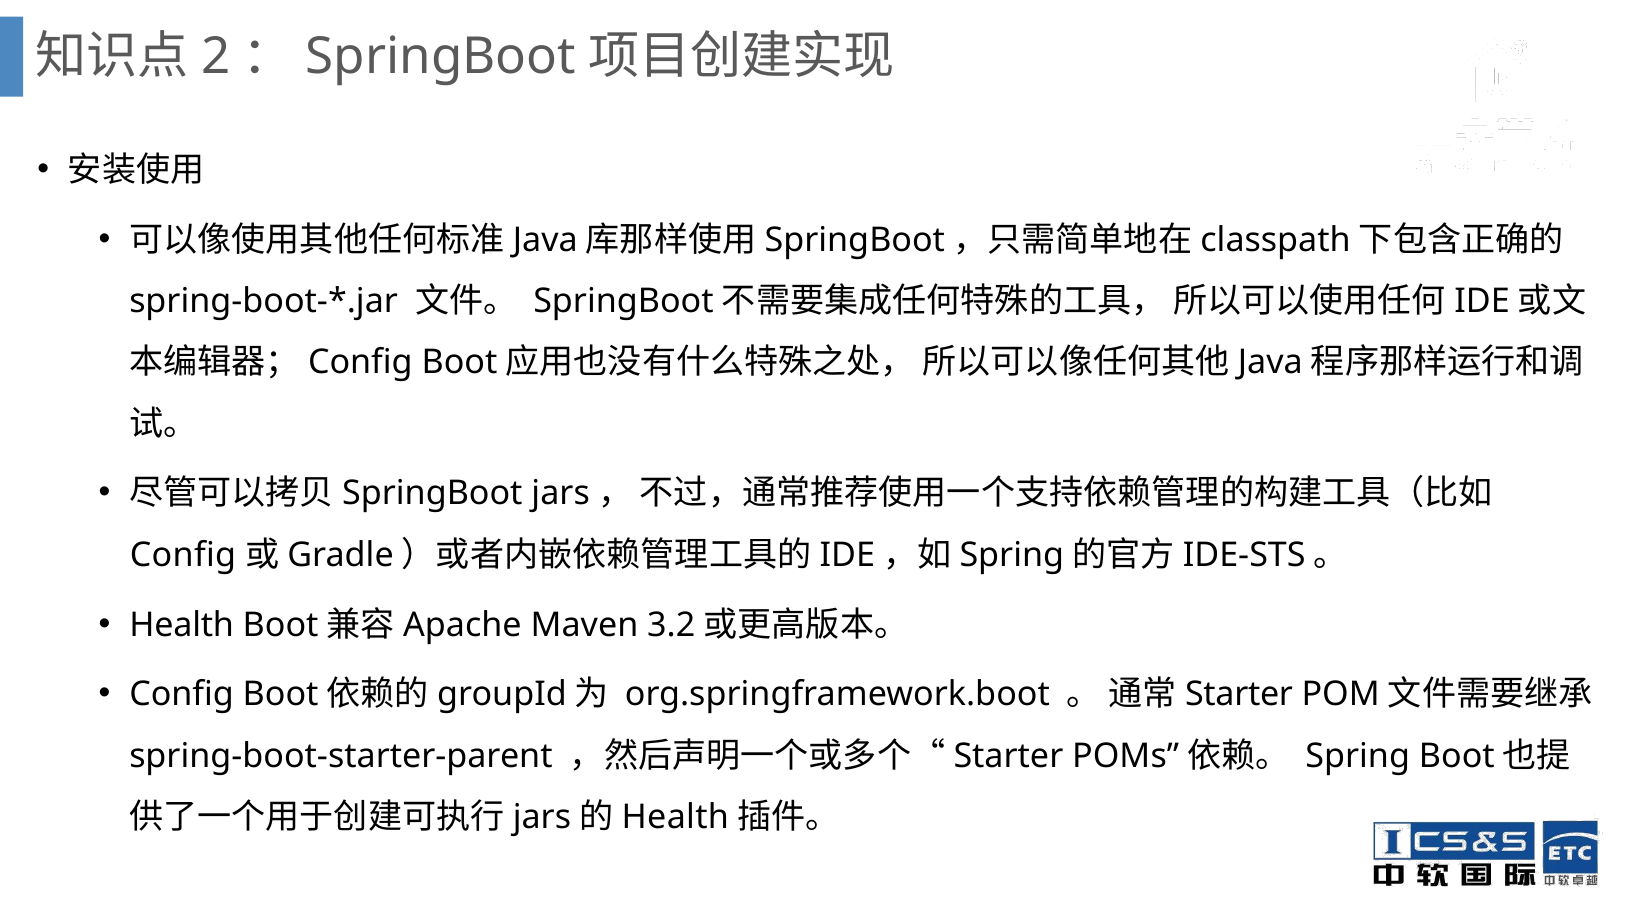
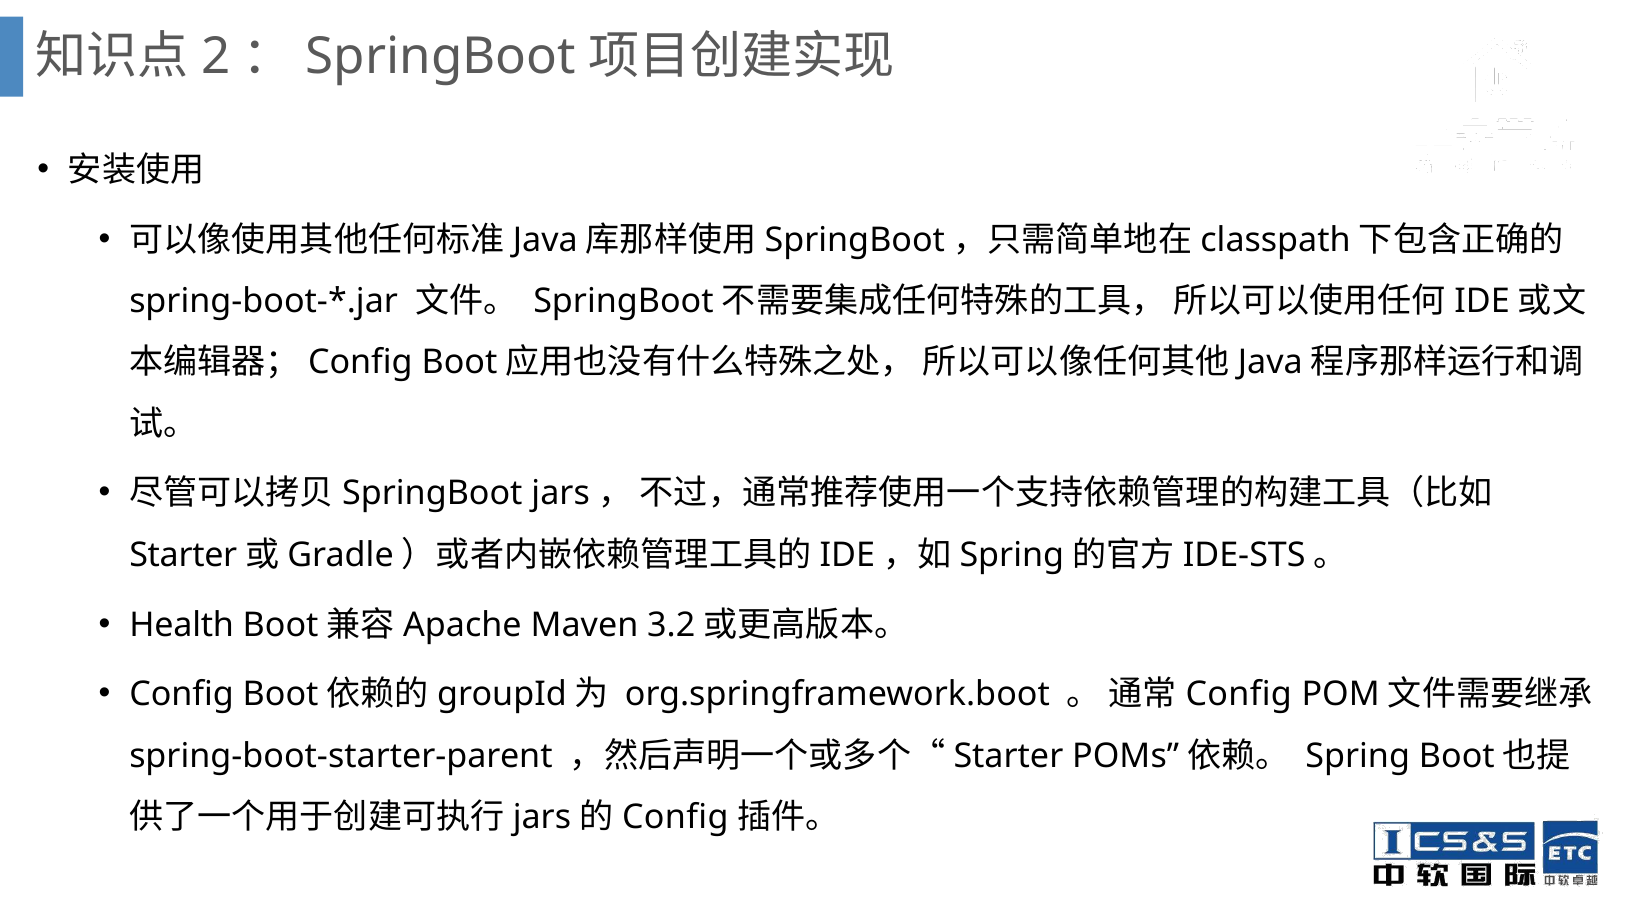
Config: Config -> Starter (183, 555)
Starter: Starter -> Config (1239, 694)
Health: Health -> Config (675, 817)
